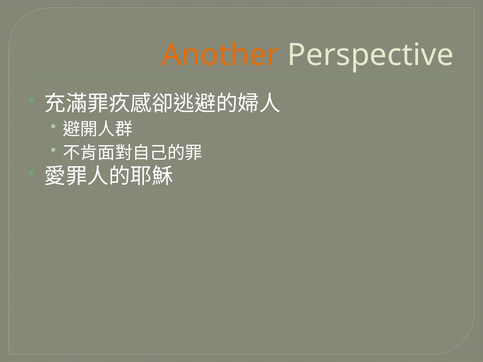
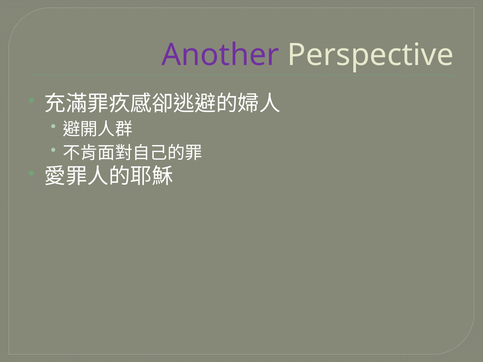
Another colour: orange -> purple (220, 55)
